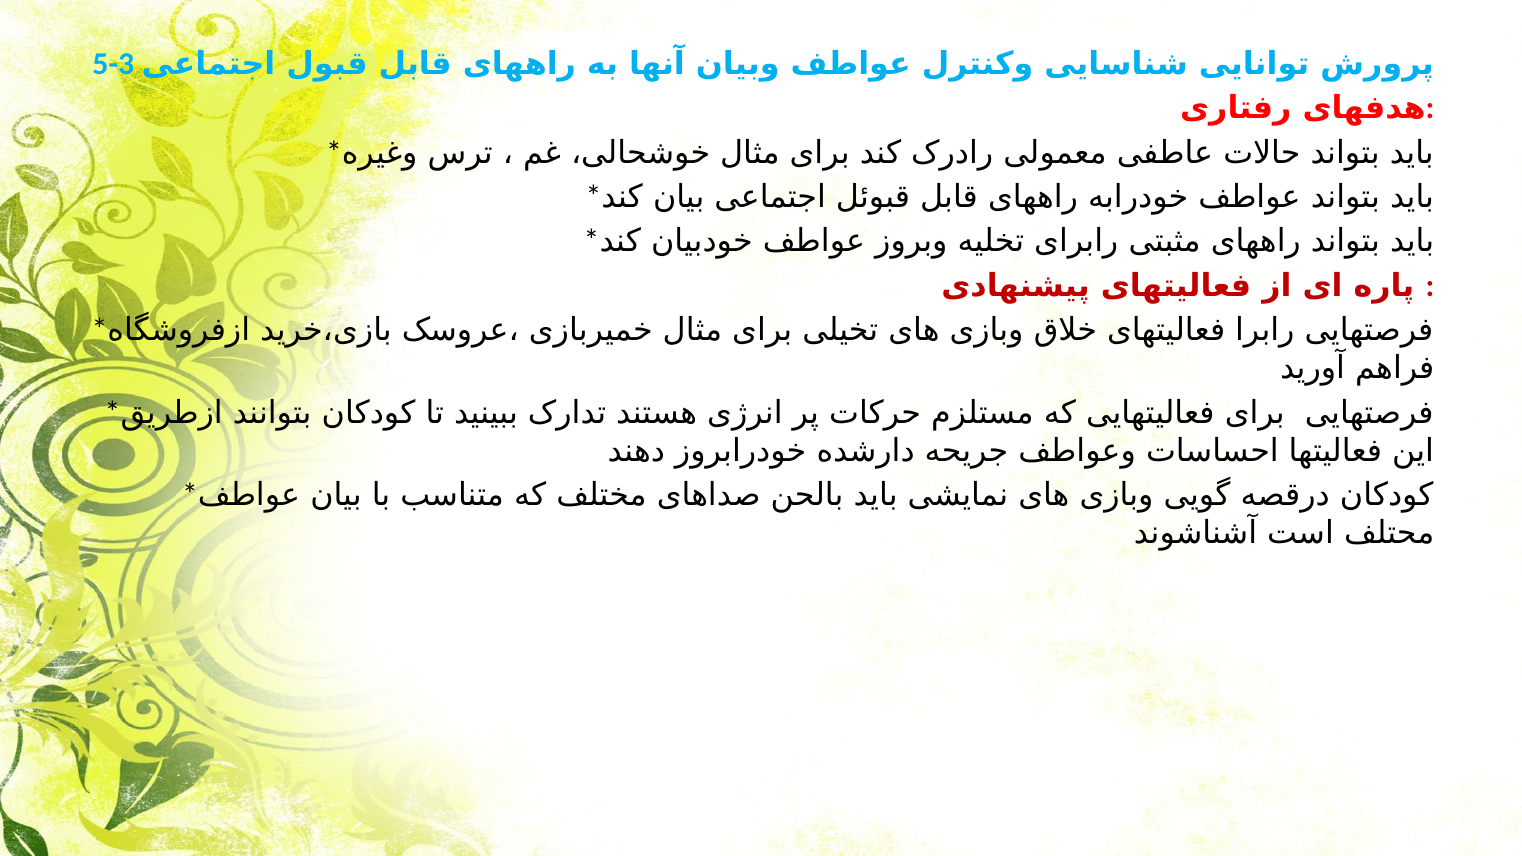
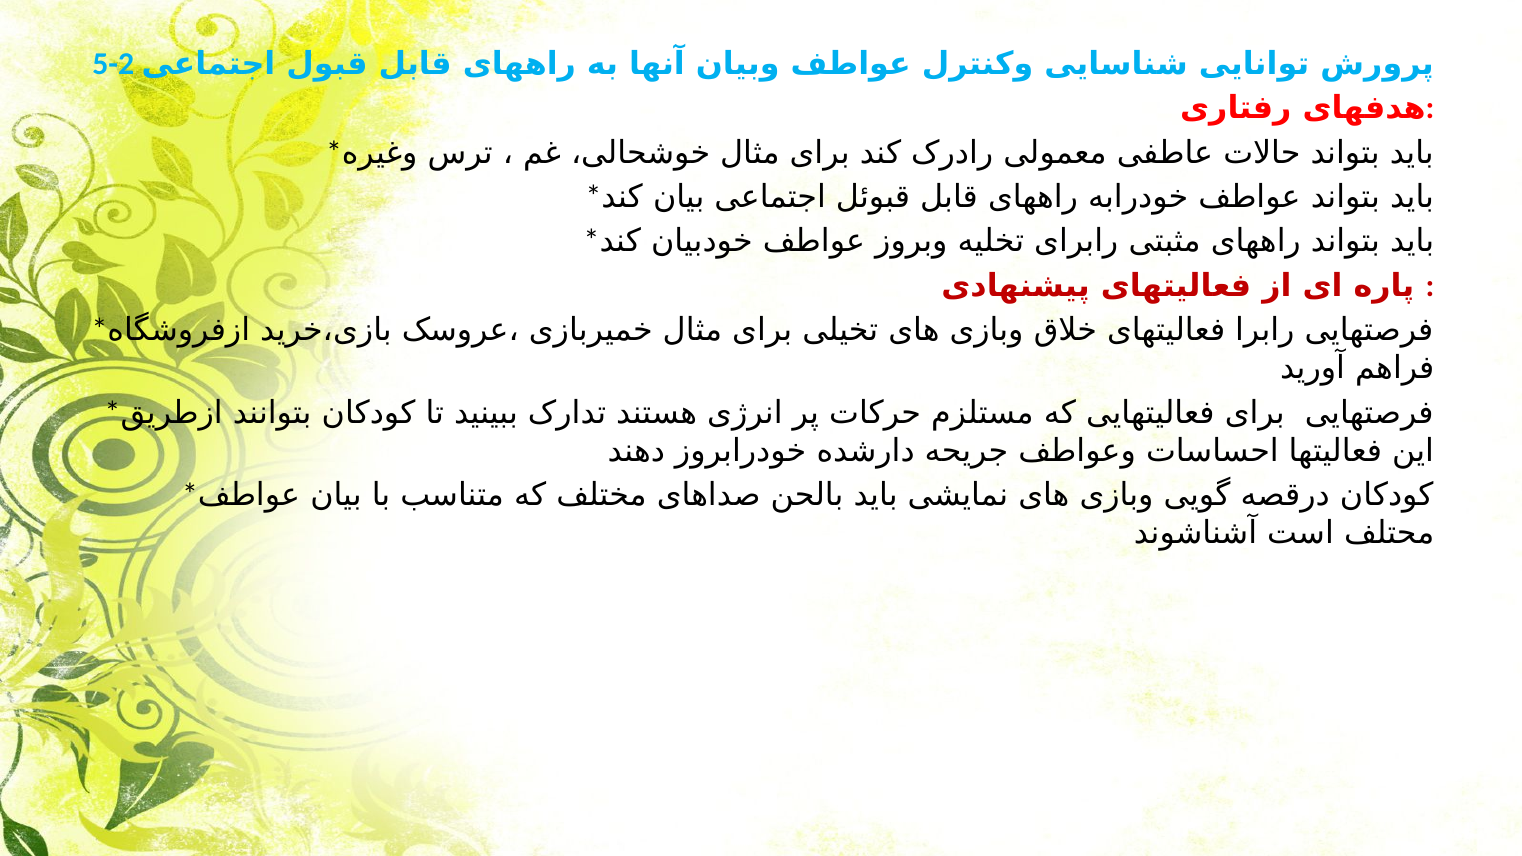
5-3: 5-3 -> 5-2 (113, 64)
